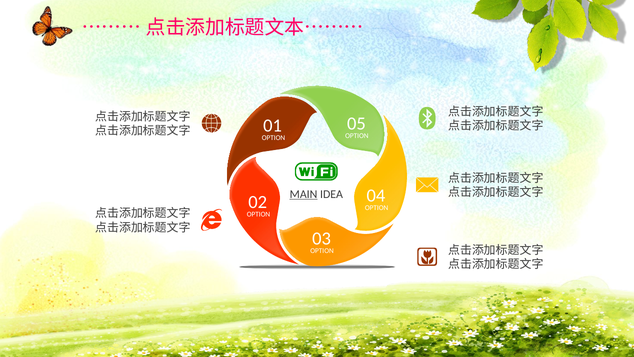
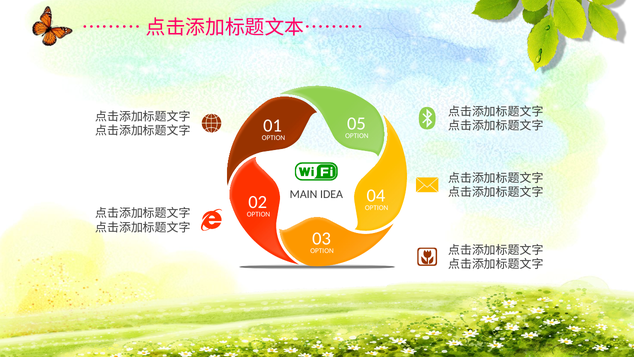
MAIN underline: present -> none (304, 194)
